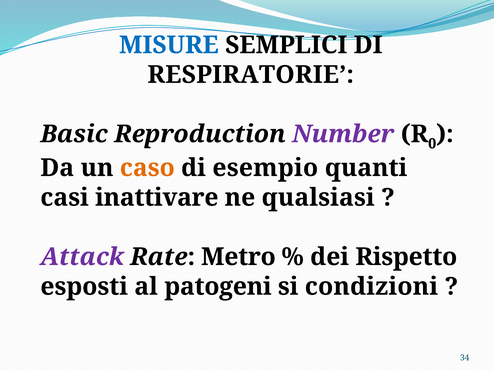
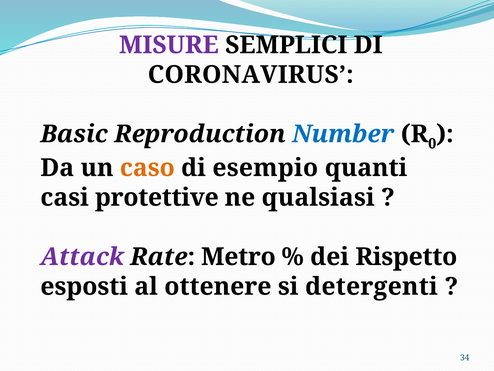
MISURE colour: blue -> purple (169, 45)
RESPIRATORIE: RESPIRATORIE -> CORONAVIRUS (251, 75)
Number colour: purple -> blue (343, 134)
inattivare: inattivare -> protettive (157, 197)
patogeni: patogeni -> ottenere (218, 286)
condizioni: condizioni -> detergenti (371, 286)
